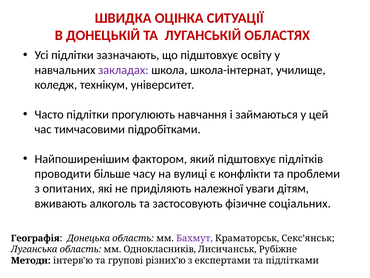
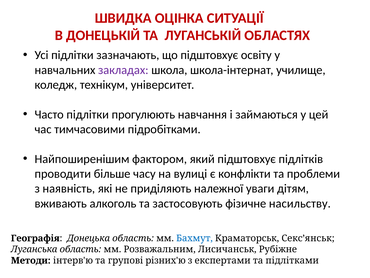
опитаних: опитаних -> наявність (69, 188)
соціальних: соціальних -> насильству (300, 203)
Бахмут colour: purple -> blue (195, 238)
Однокласників: Однокласників -> Розважальним (160, 249)
